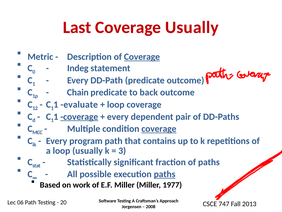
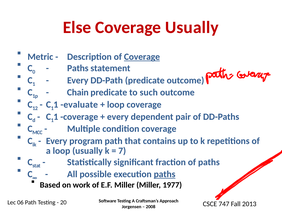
Last: Last -> Else (77, 27)
Indeg: Indeg -> Paths (78, 68)
back: back -> such (149, 92)
coverage underline: present -> none (79, 116)
coverage underline: present -> none (159, 129)
3: 3 -> 7 (122, 150)
